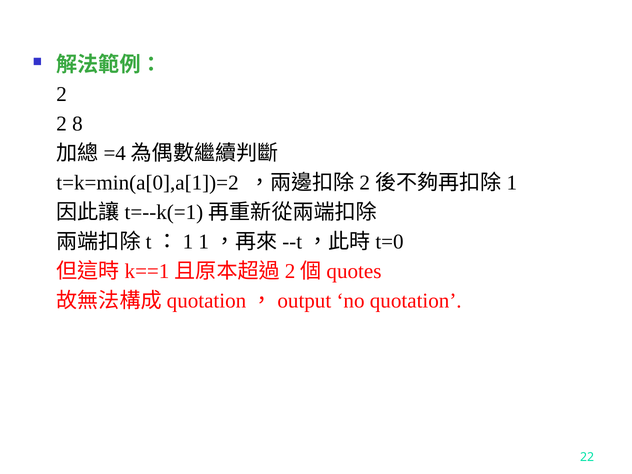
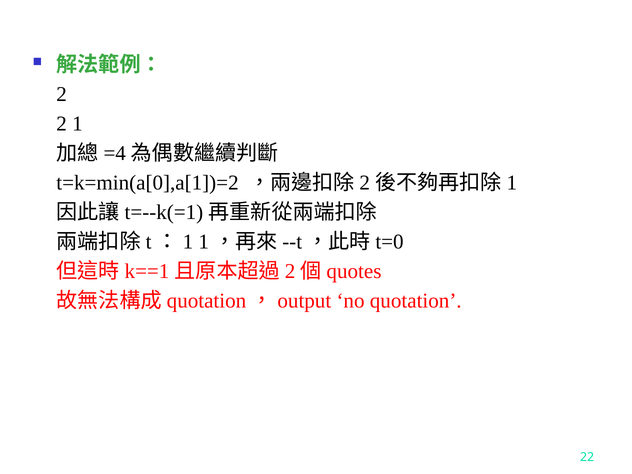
8: 8 -> 1 (77, 124)
